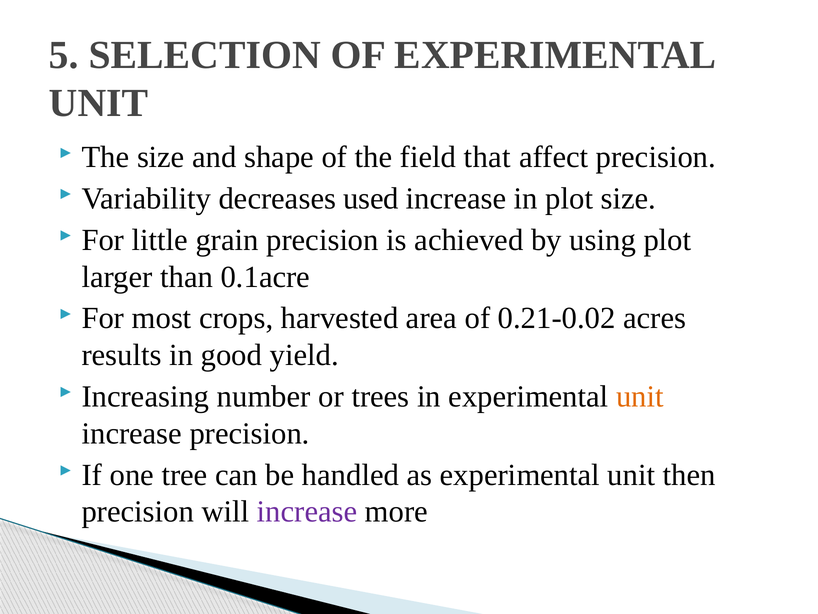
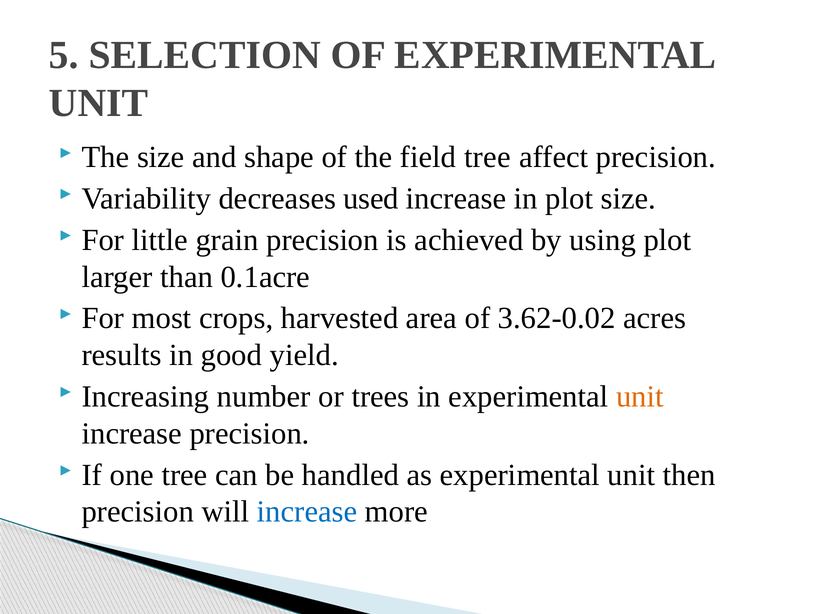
field that: that -> tree (487, 157)
0.21-0.02: 0.21-0.02 -> 3.62-0.02 (557, 318)
increase colour: purple -> blue (307, 511)
